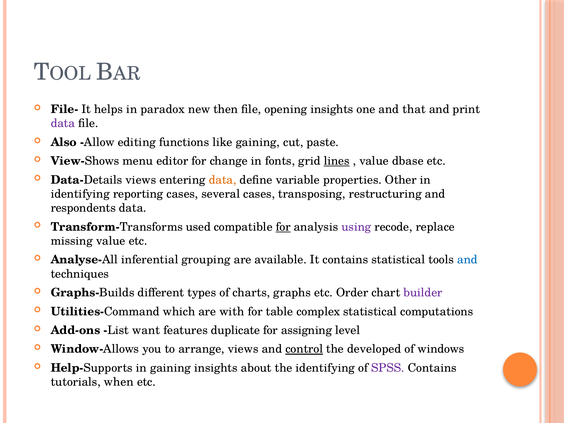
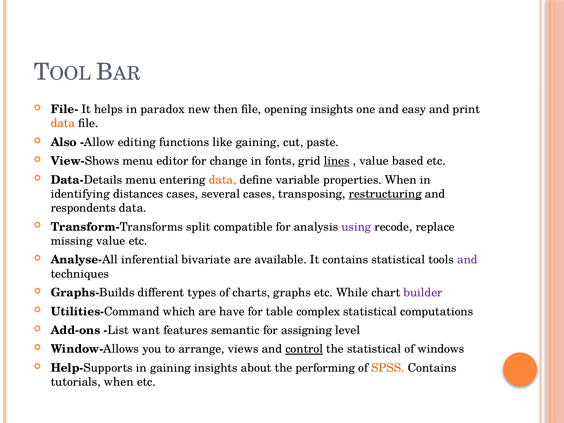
that: that -> easy (414, 109)
data colour: purple -> orange (63, 123)
dbase: dbase -> based (408, 161)
Data-Details views: views -> menu (141, 180)
properties Other: Other -> When (401, 180)
reporting: reporting -> distances (138, 194)
restructuring underline: none -> present (385, 194)
used: used -> split (198, 227)
for underline: present -> none (283, 227)
grouping: grouping -> bivariate (206, 260)
and colour: blue -> purple (467, 260)
Order: Order -> While (352, 293)
with: with -> have (232, 311)
duplicate: duplicate -> semantic (235, 330)
the developed: developed -> statistical (374, 349)
the identifying: identifying -> performing (325, 368)
SPSS colour: purple -> orange (388, 368)
